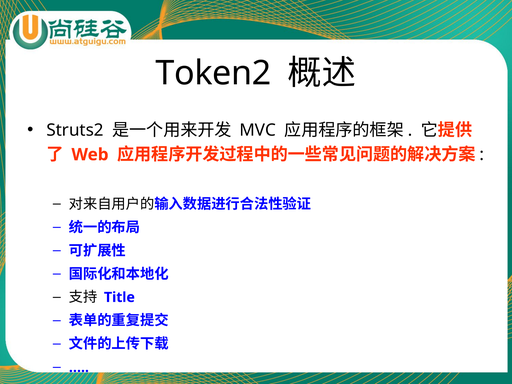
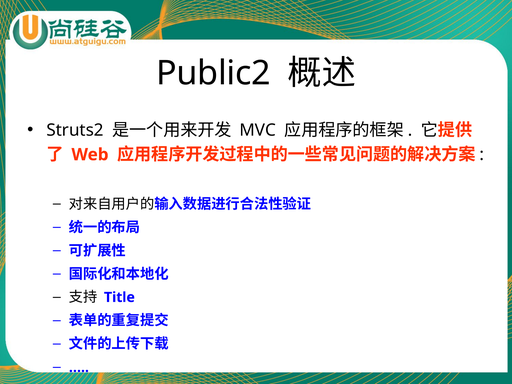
Token2: Token2 -> Public2 (213, 73)
